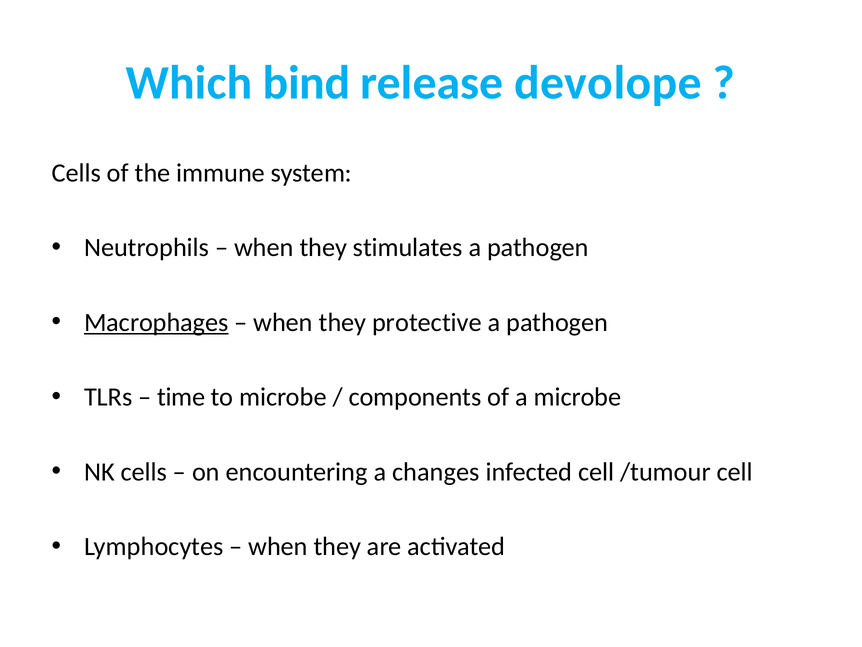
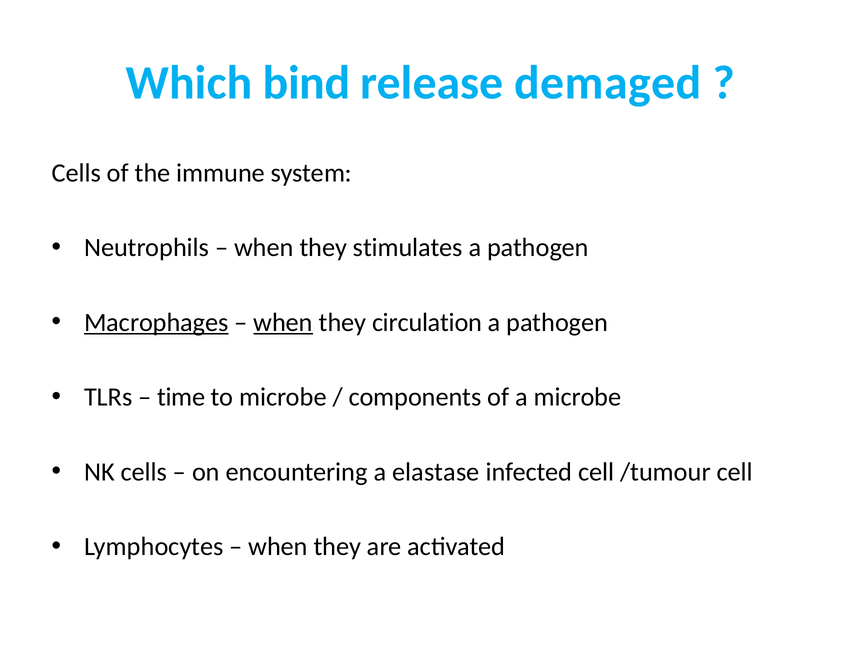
devolope: devolope -> demaged (608, 83)
when underline: none -> present (283, 322)
protective: protective -> circulation (427, 322)
changes: changes -> elastase (436, 471)
